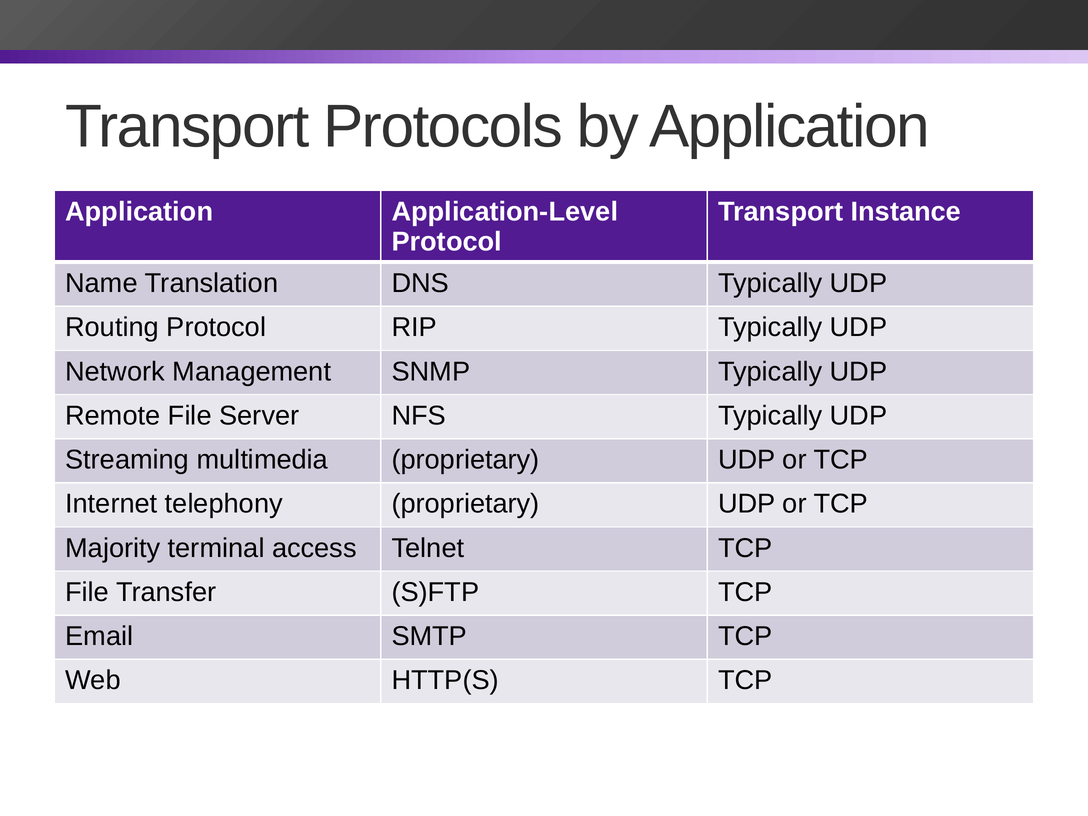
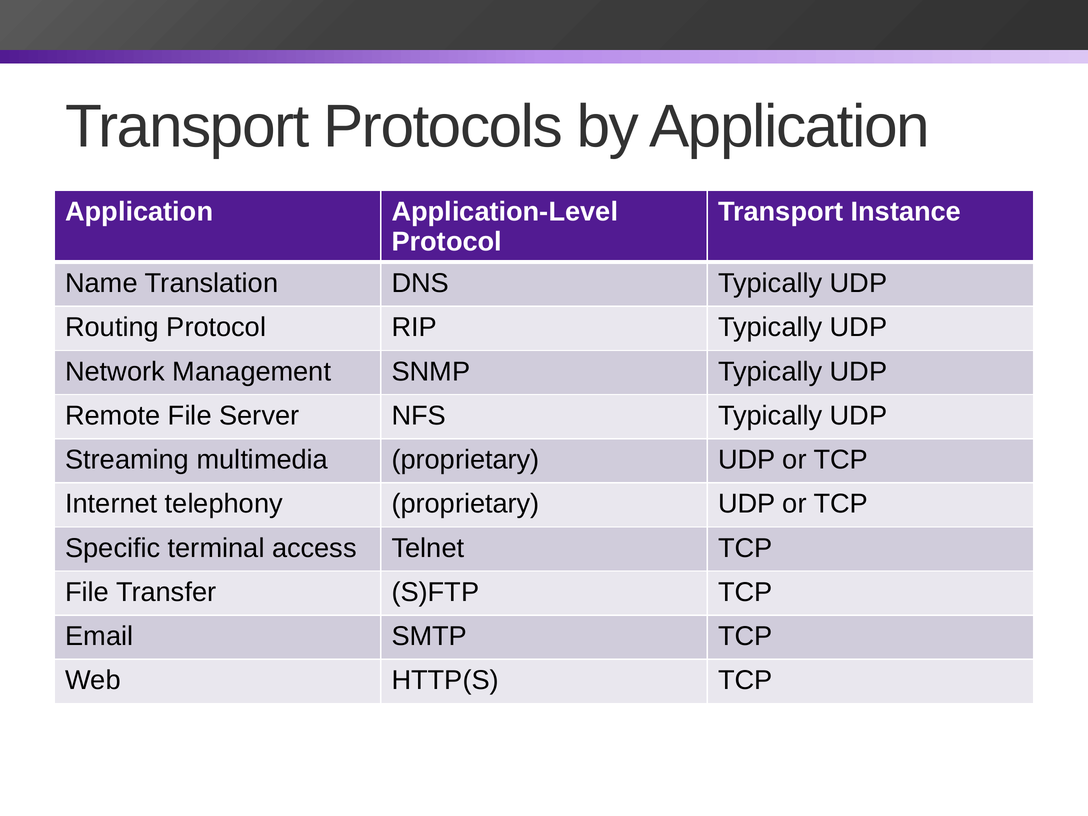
Majority: Majority -> Specific (113, 548)
